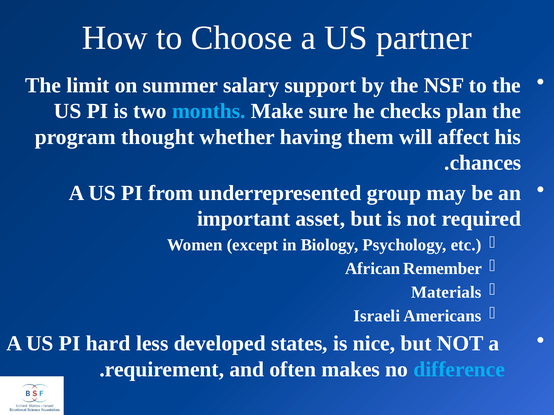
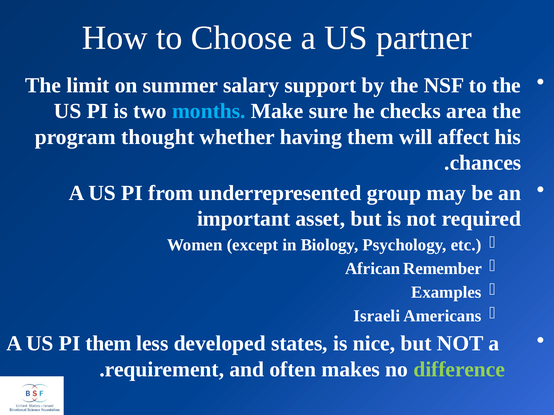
plan: plan -> area (467, 111)
Materials: Materials -> Examples (446, 293)
PI hard: hard -> them (108, 344)
difference colour: light blue -> light green (459, 370)
